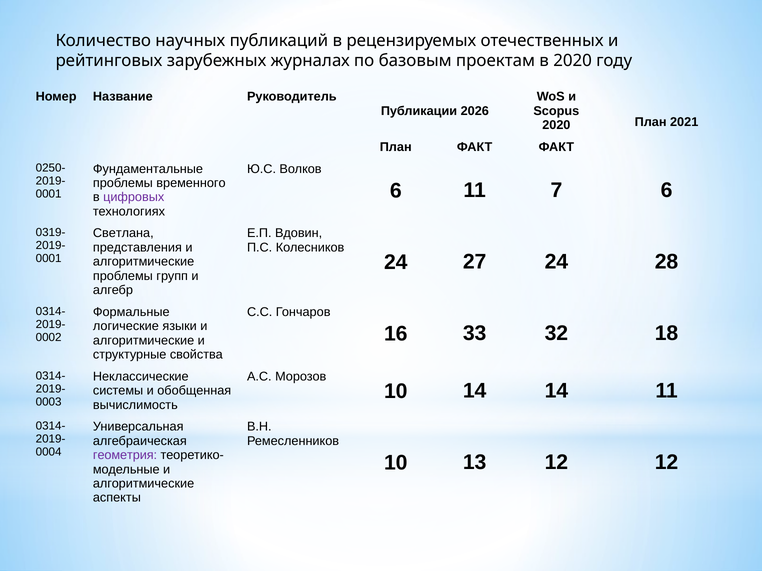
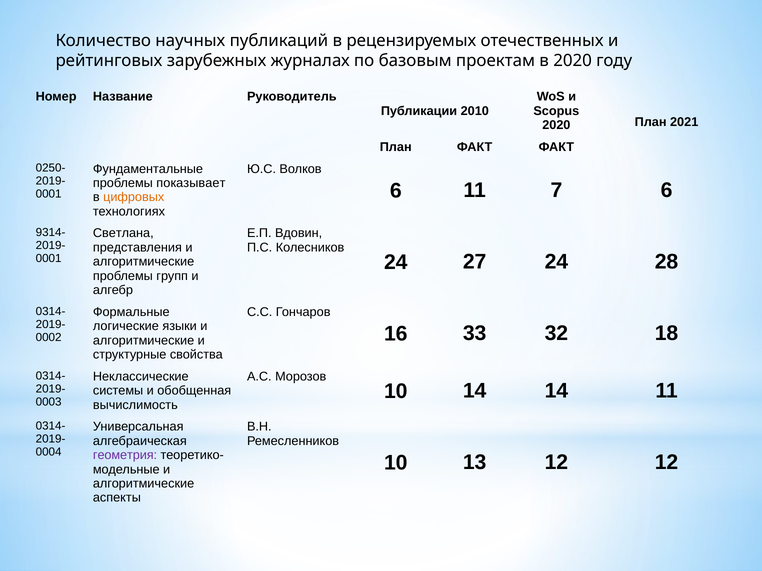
2026: 2026 -> 2010 (475, 111)
временного: временного -> показывает (191, 183)
цифровых colour: purple -> orange (134, 197)
0319-: 0319- -> 9314- (51, 233)
